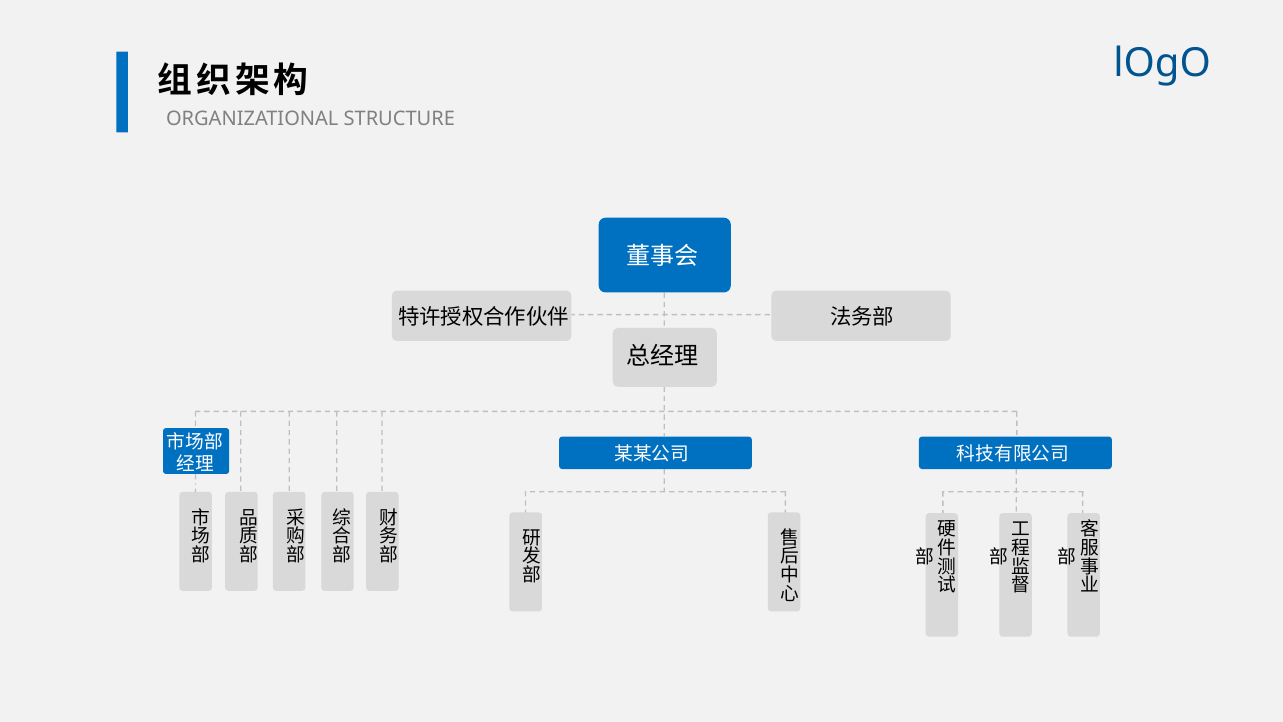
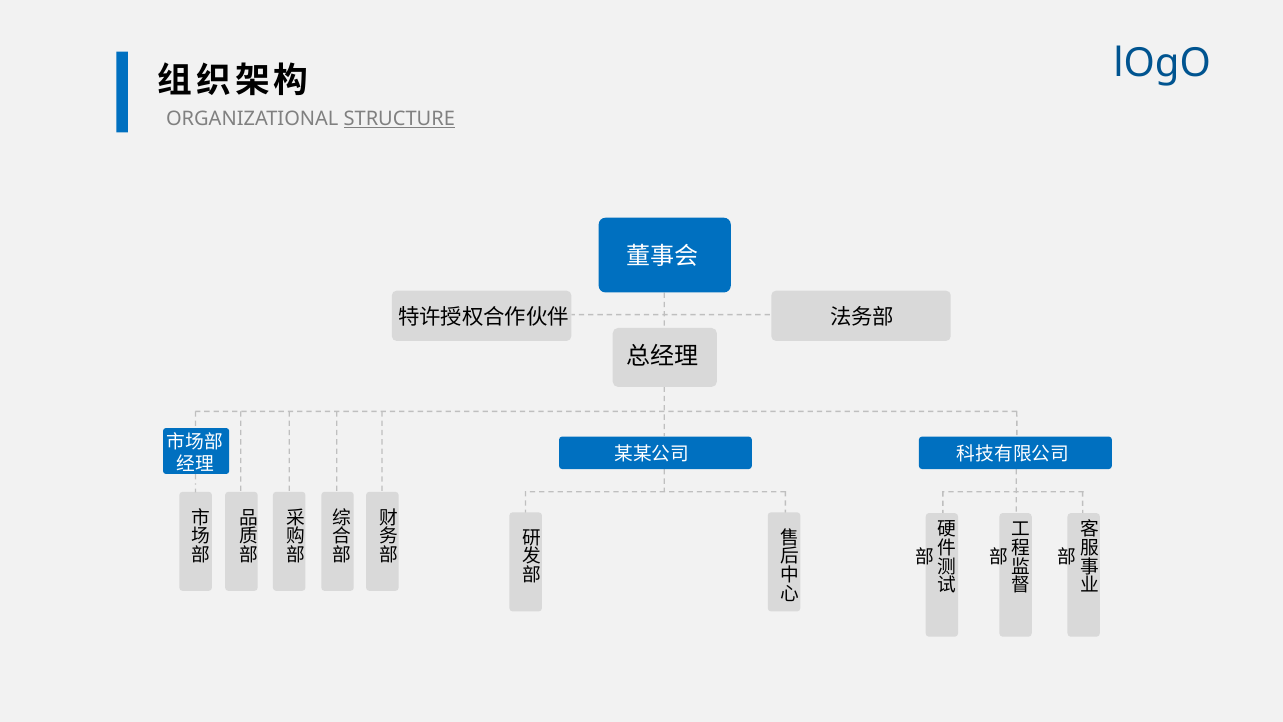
STRUCTURE underline: none -> present (399, 119)
